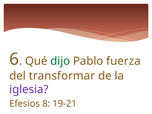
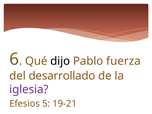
dijo colour: green -> black (60, 61)
transformar: transformar -> desarrollado (62, 76)
8: 8 -> 5 (46, 104)
